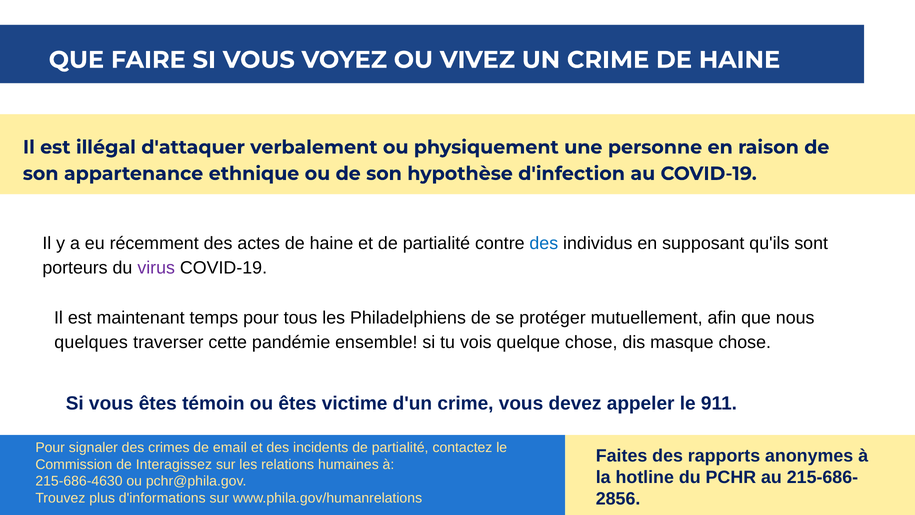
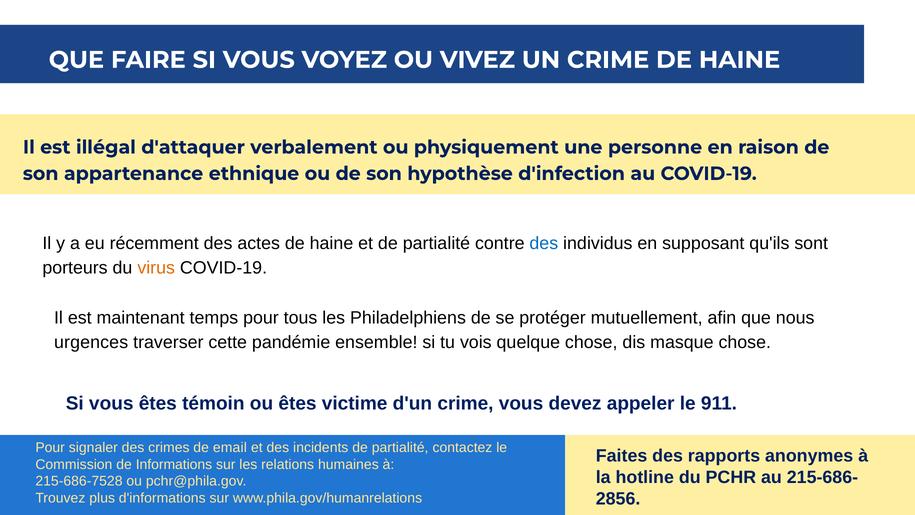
virus colour: purple -> orange (156, 268)
quelques: quelques -> urgences (91, 342)
Interagissez: Interagissez -> Informations (174, 464)
215-686-4630: 215-686-4630 -> 215-686-7528 (79, 481)
